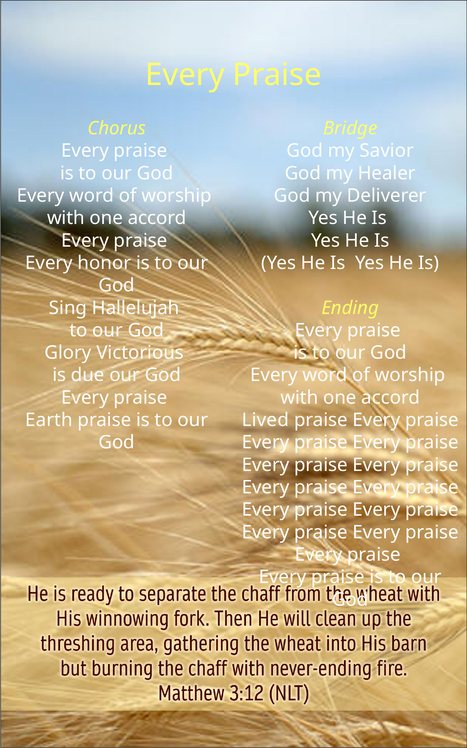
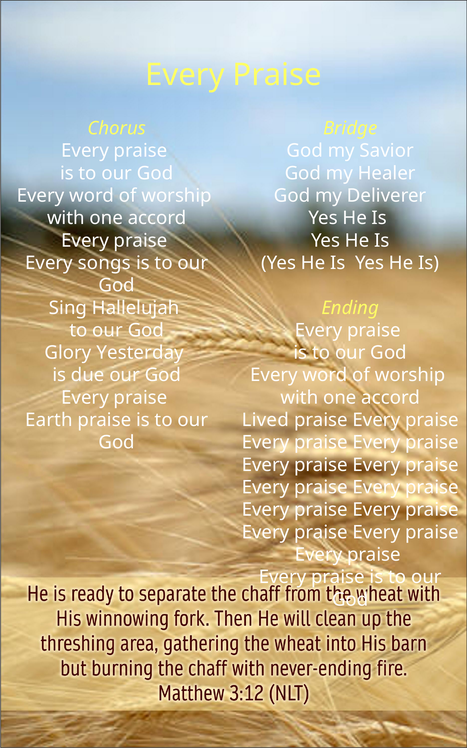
honor: honor -> songs (104, 263)
Victorious: Victorious -> Yesterday (140, 352)
